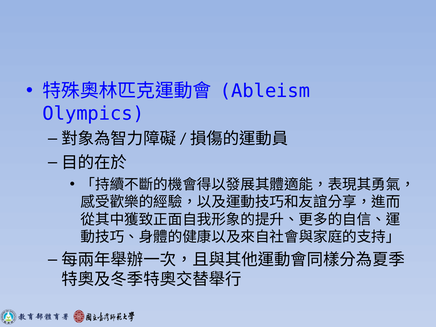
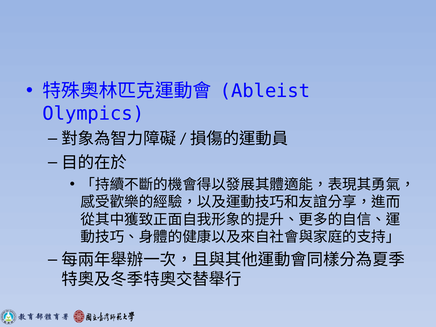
Ableism: Ableism -> Ableist (265, 91)
